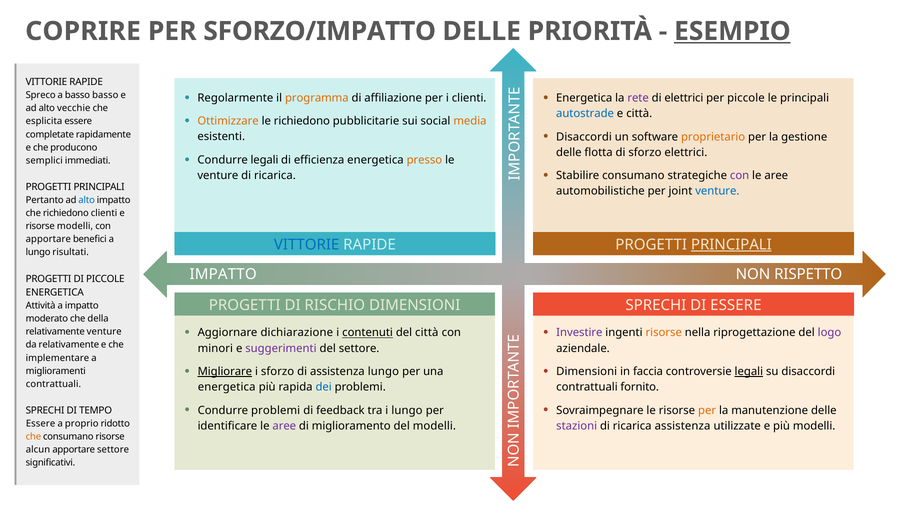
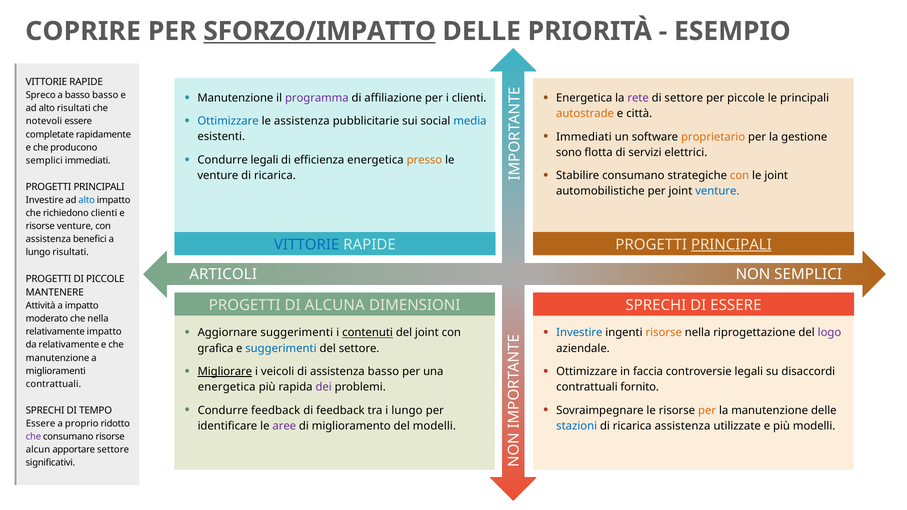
SFORZO/IMPATTO underline: none -> present (320, 31)
ESEMPIO underline: present -> none (732, 31)
Regolarmente: Regolarmente -> Manutenzione (235, 98)
programma colour: orange -> purple (317, 98)
di elettrici: elettrici -> settore (684, 98)
alto vecchie: vecchie -> risultati (74, 108)
autostrade colour: blue -> orange (585, 114)
Ottimizzare colour: orange -> blue (228, 121)
le richiedono: richiedono -> assistenza (302, 121)
media colour: orange -> blue (470, 121)
esplicita: esplicita -> notevoli (44, 121)
Disaccordi: Disaccordi -> Immediati (584, 137)
delle: delle -> sono (569, 152)
di sforzo: sforzo -> servizi (645, 152)
con colour: purple -> orange (740, 176)
aree: aree -> joint (776, 176)
Pertanto: Pertanto -> Investire (45, 200)
risorse modelli: modelli -> venture (75, 226)
apportare: apportare -> assistenza (48, 239)
IMPATTO: IMPATTO -> ARTICOLI (223, 275)
NON RISPETTO: RISPETTO -> SEMPLICI (808, 275)
ENERGETICA: ENERGETICA -> MANTENERE (55, 293)
RISCHIO: RISCHIO -> ALCUNA (335, 305)
che della: della -> nella (98, 319)
Aggiornare dichiarazione: dichiarazione -> suggerimenti (297, 333)
del città: città -> joint (427, 333)
Investire colour: purple -> blue (579, 333)
relativamente venture: venture -> impatto (104, 332)
minori: minori -> grafica (215, 349)
suggerimenti colour: purple -> blue (281, 349)
implementare: implementare -> manutenzione (58, 358)
i sforzo: sforzo -> veicoli (278, 372)
assistenza lungo: lungo -> basso (383, 372)
Dimensioni: Dimensioni -> Ottimizzare (587, 372)
legali underline: present -> none (749, 372)
dei colour: blue -> purple (324, 387)
Condurre problemi: problemi -> feedback (276, 411)
stazioni colour: purple -> blue (577, 426)
che colour: orange -> purple (33, 437)
